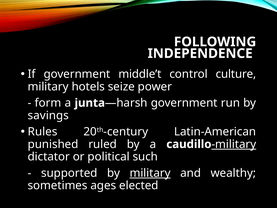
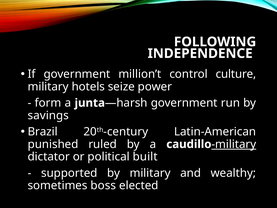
middle’t: middle’t -> million’t (140, 74)
Rules: Rules -> Brazil (43, 132)
such: such -> built (145, 157)
military underline: present -> none (150, 173)
ages: ages -> boss (103, 185)
